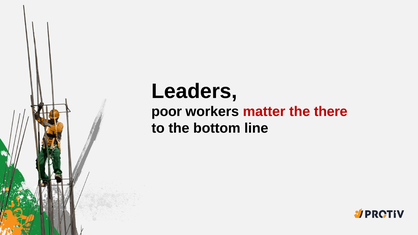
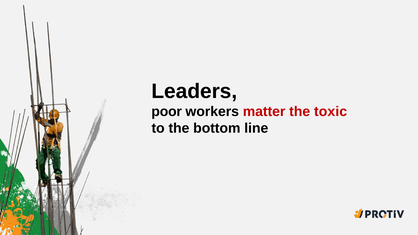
there: there -> toxic (331, 112)
